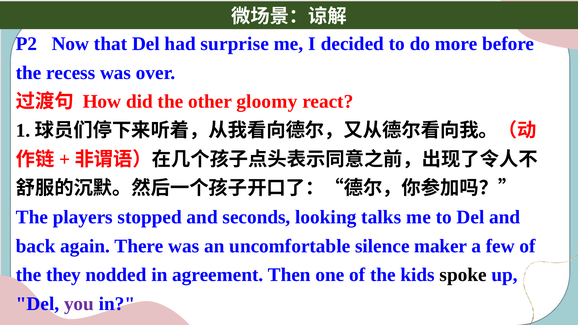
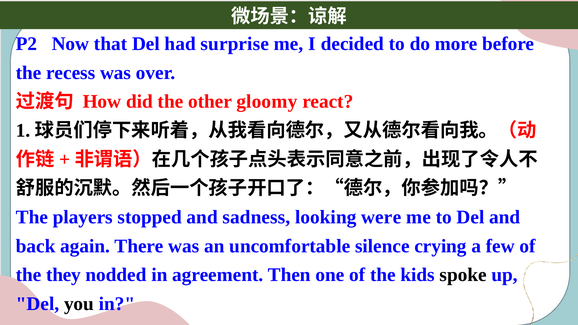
seconds: seconds -> sadness (256, 217)
talks: talks -> were (381, 217)
maker: maker -> crying (441, 246)
you colour: purple -> black (79, 304)
